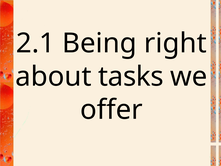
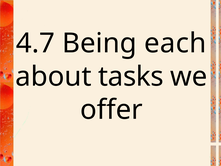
2.1: 2.1 -> 4.7 (35, 43)
right: right -> each (175, 43)
